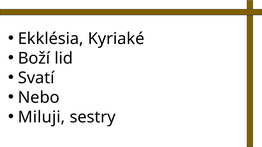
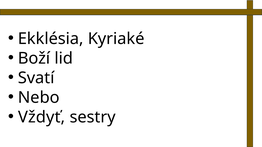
Miluji: Miluji -> Vždyť (42, 117)
